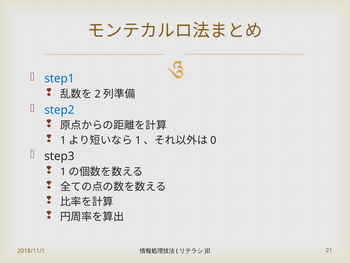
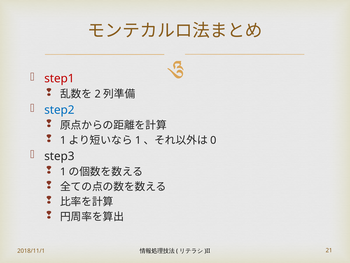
step1 colour: blue -> red (59, 78)
